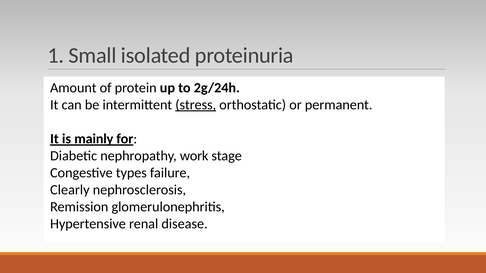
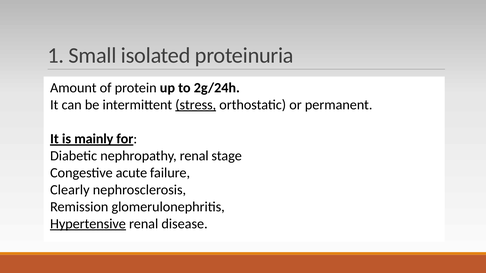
nephropathy work: work -> renal (194, 156)
types: types -> acute (131, 173)
Hypertensive underline: none -> present (88, 224)
